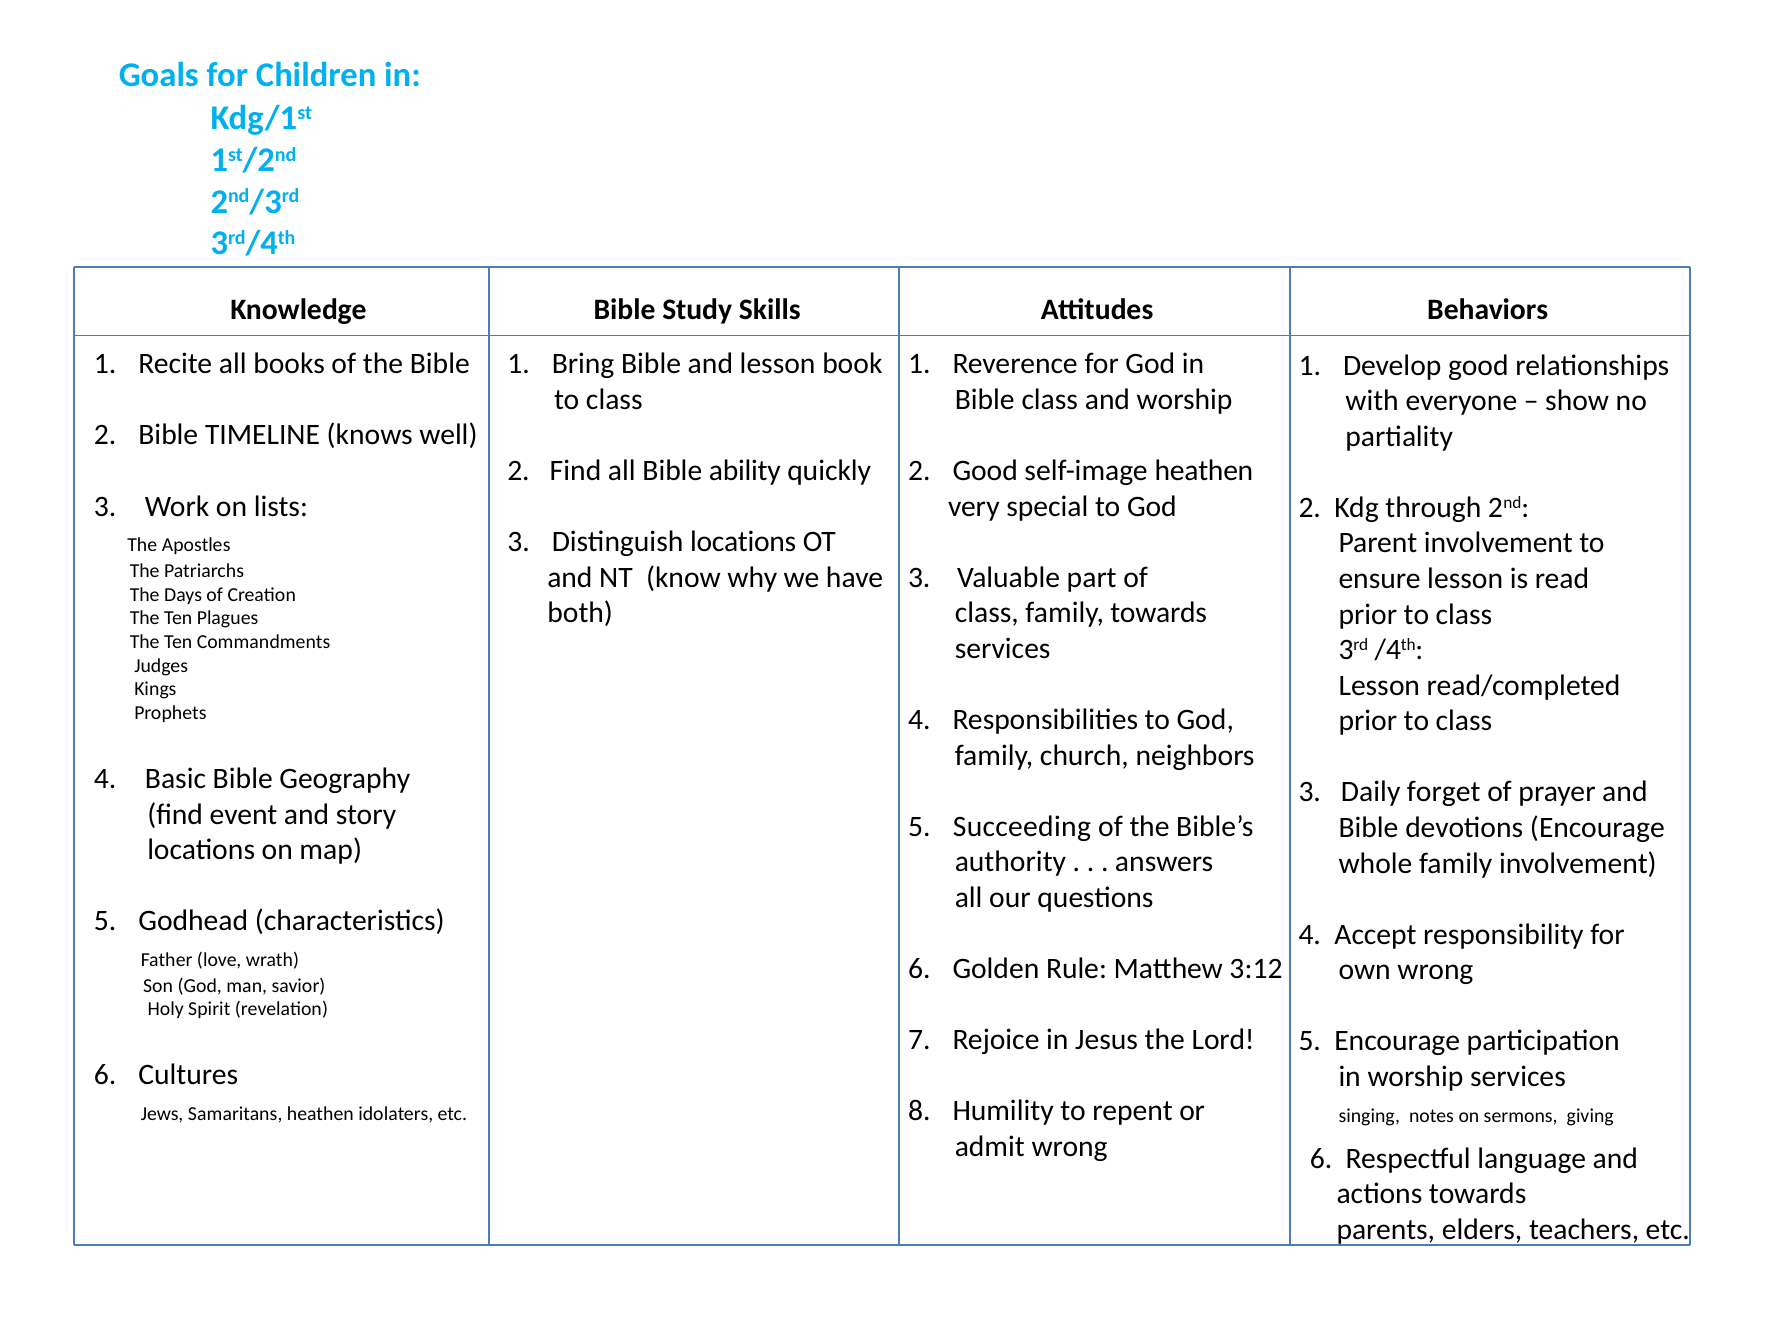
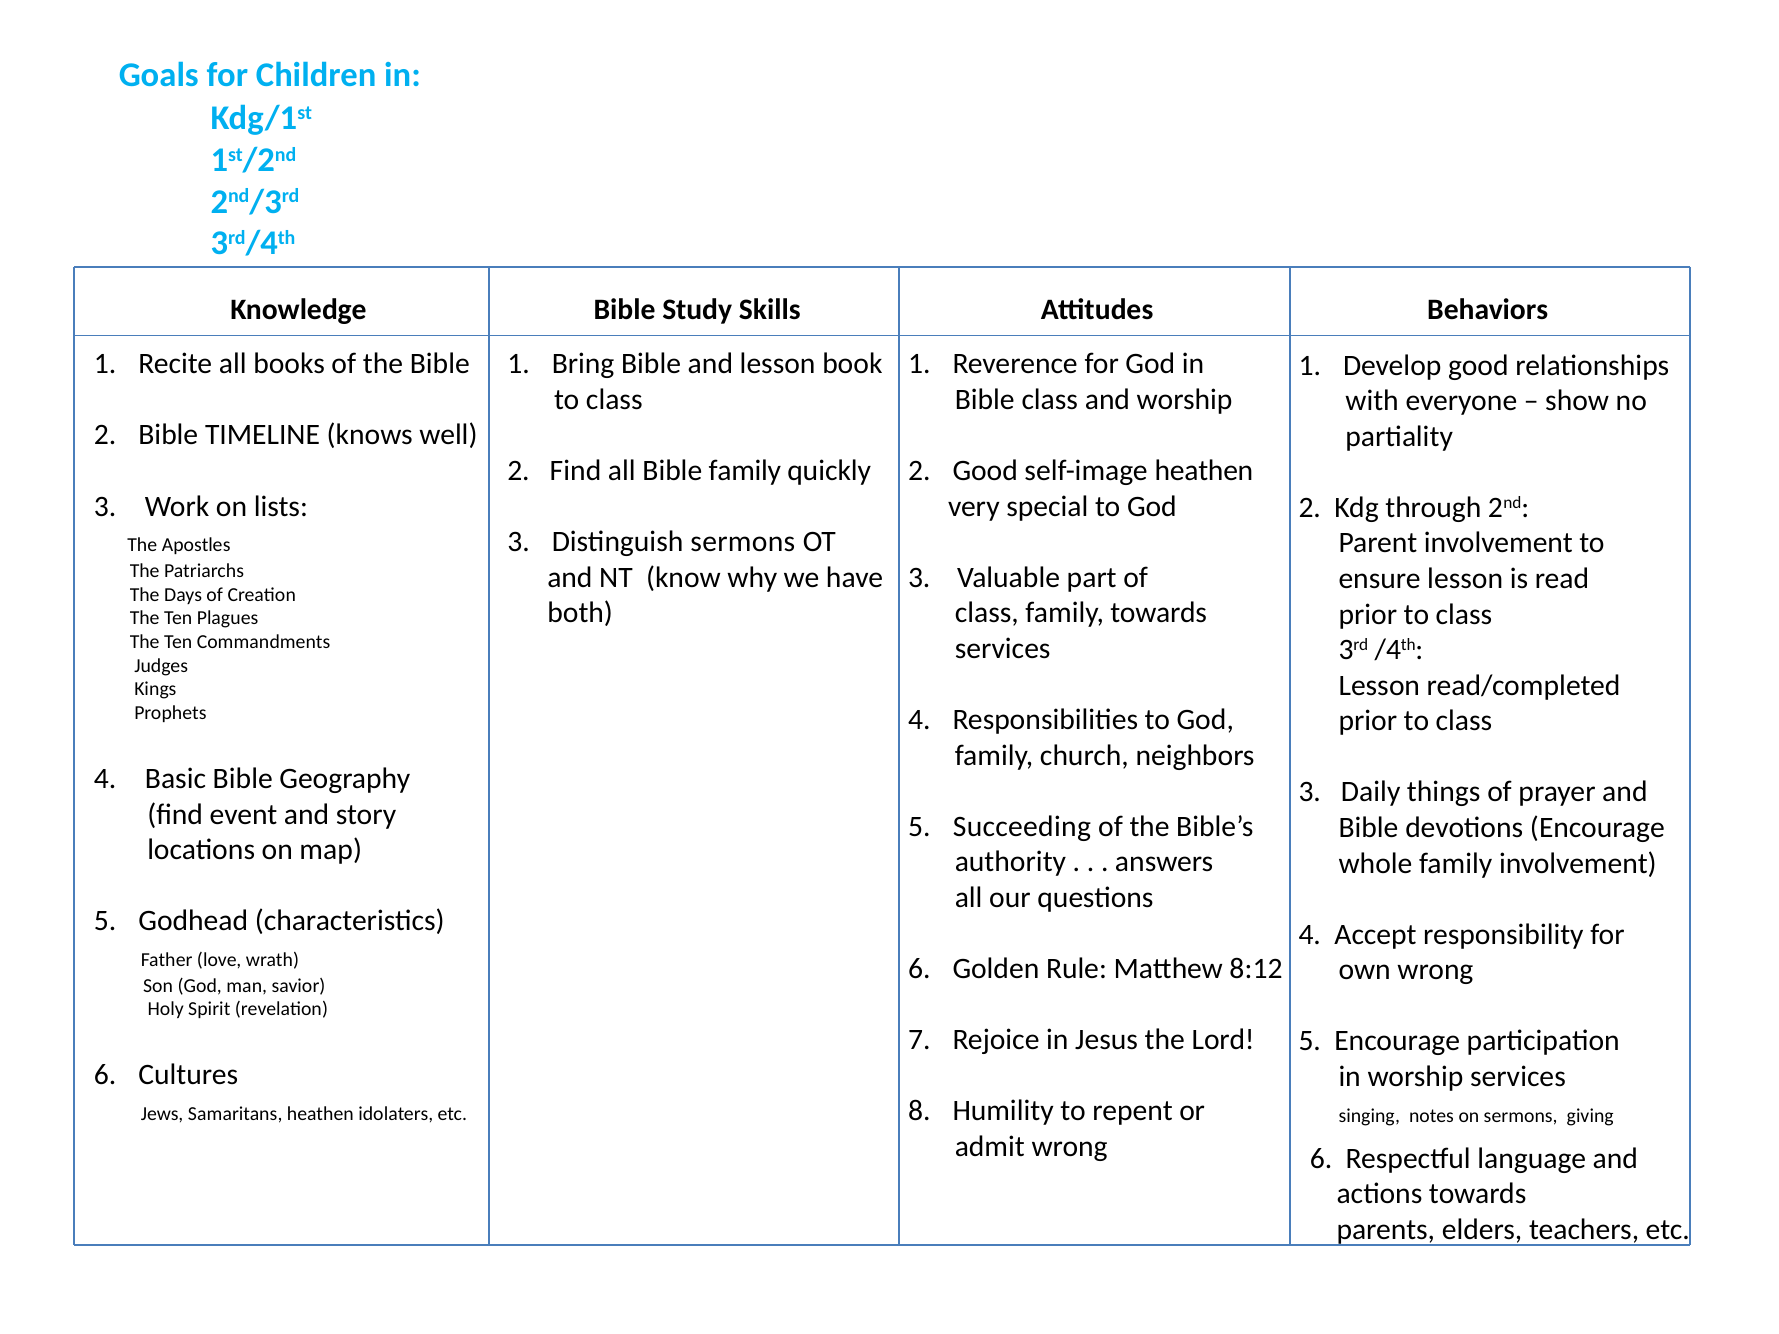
Bible ability: ability -> family (745, 471)
Distinguish locations: locations -> sermons (743, 542)
forget: forget -> things (1444, 792)
3:12: 3:12 -> 8:12 (1256, 969)
